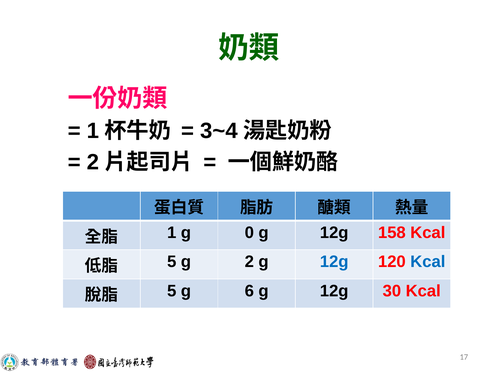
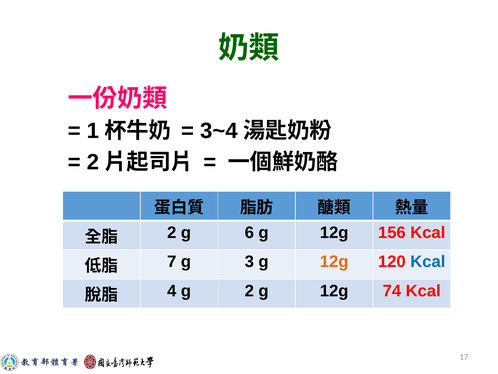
1: 1 -> 2 (172, 232)
0: 0 -> 6 (249, 232)
158: 158 -> 156 (392, 232)
5: 5 -> 7 (172, 261)
g 2: 2 -> 3 (249, 261)
12g colour: blue -> orange (334, 261)
5: 5 -> 4 (172, 291)
g 6: 6 -> 2 (249, 291)
30: 30 -> 74 (392, 291)
